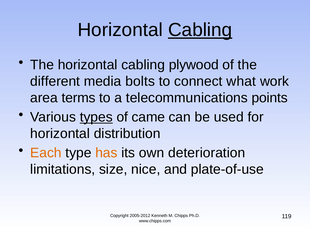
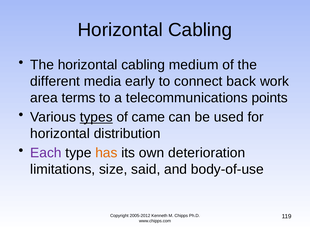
Cabling underline: present -> none (200, 30)
plywood: plywood -> medium (194, 65)
bolts: bolts -> early (140, 82)
what: what -> back (241, 82)
Each colour: orange -> purple (46, 153)
nice: nice -> said (146, 170)
plate-of-use: plate-of-use -> body-of-use (227, 170)
